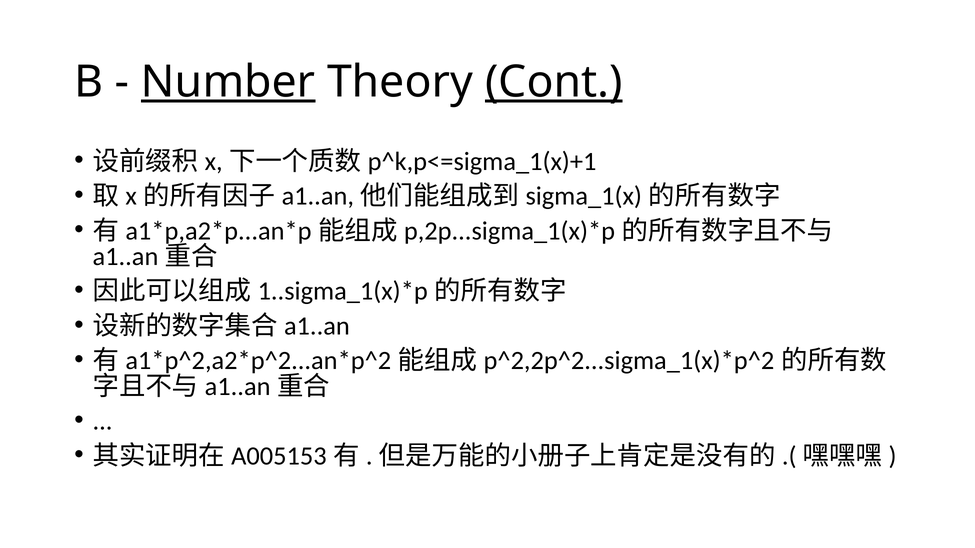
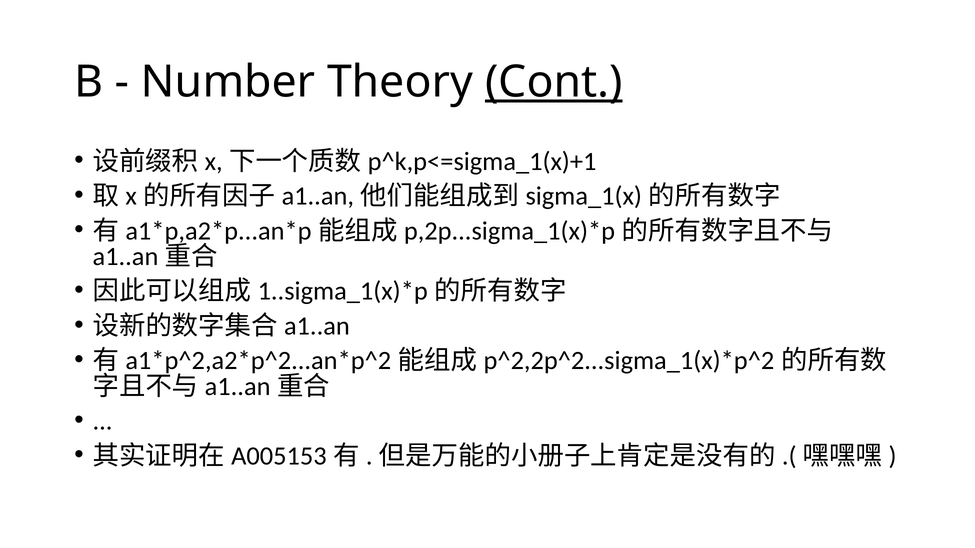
Number underline: present -> none (228, 82)
